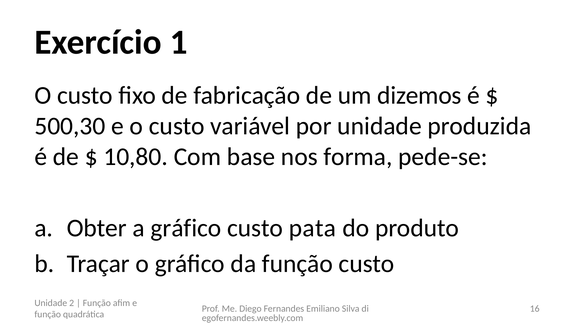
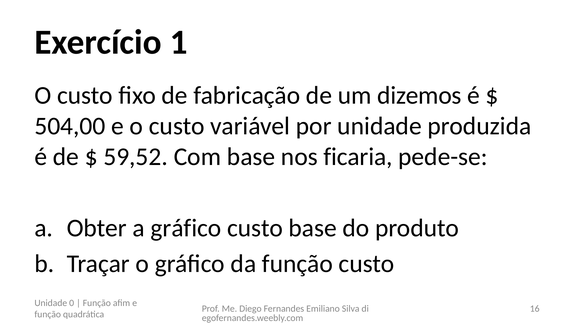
500,30: 500,30 -> 504,00 (70, 126)
10,80: 10,80 -> 59,52 (136, 157)
forma: forma -> ficaria (358, 157)
custo pata: pata -> base (313, 228)
2: 2 -> 0 (72, 303)
